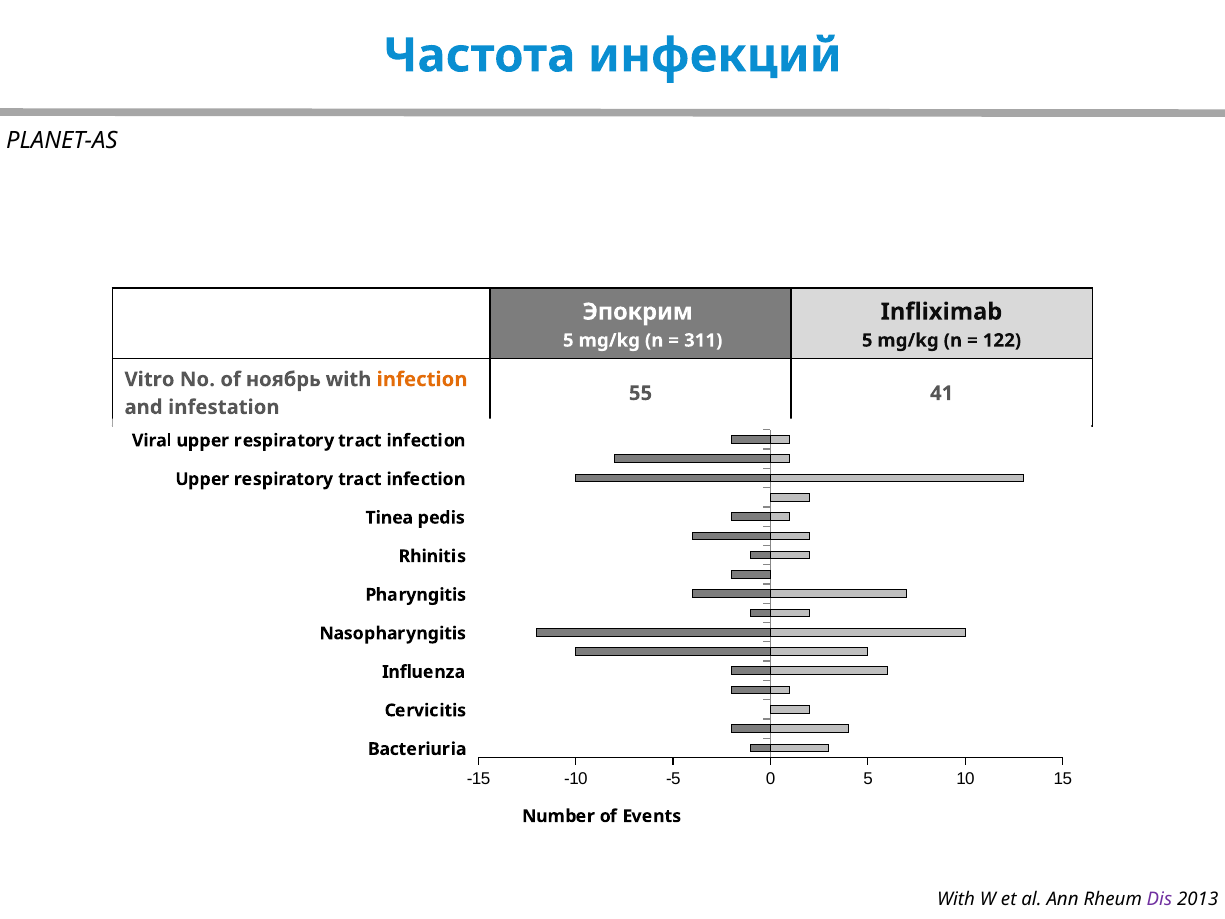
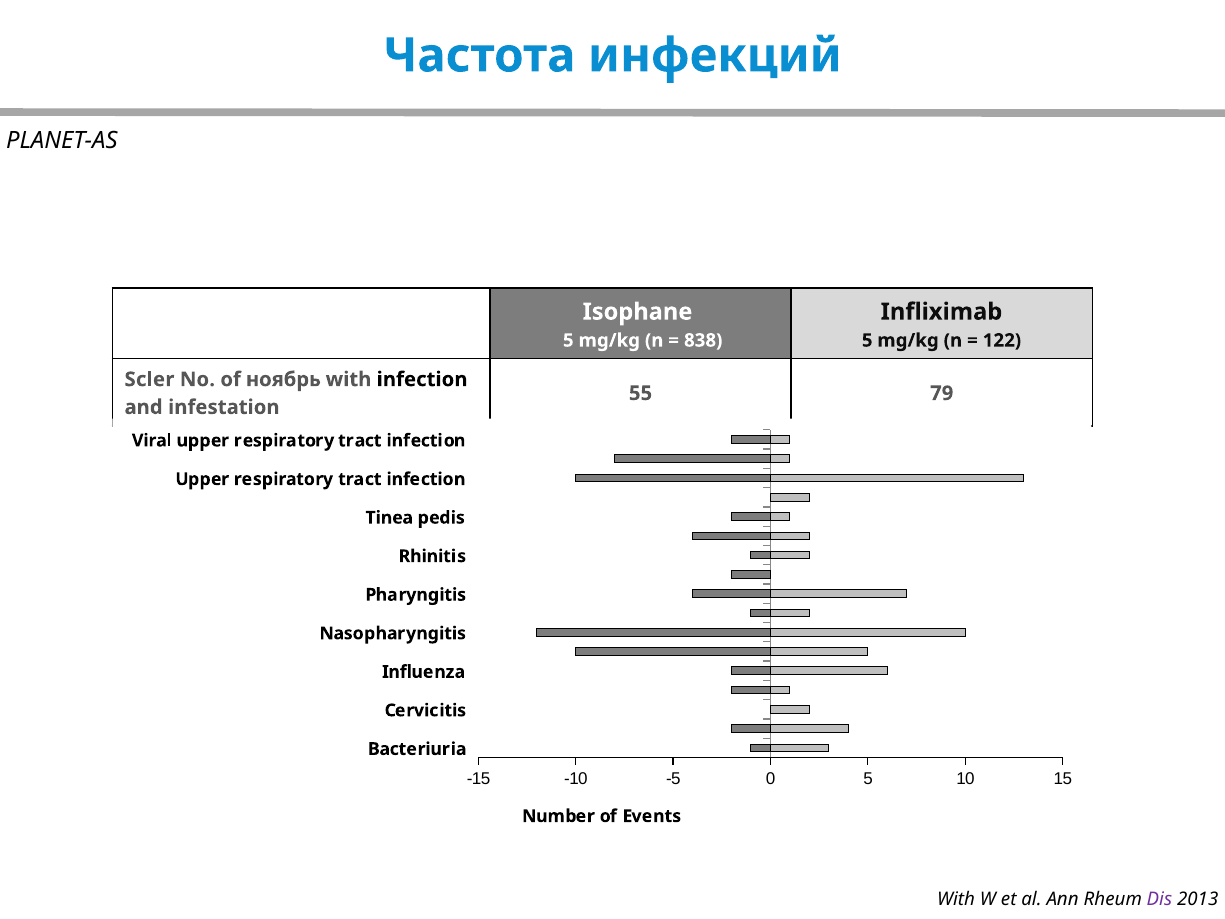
Эпокрим: Эпокрим -> Isophane (637, 312)
311: 311 -> 838 (703, 340)
Vitro: Vitro -> Scler (149, 379)
infection colour: orange -> black (422, 379)
41: 41 -> 79 (942, 393)
